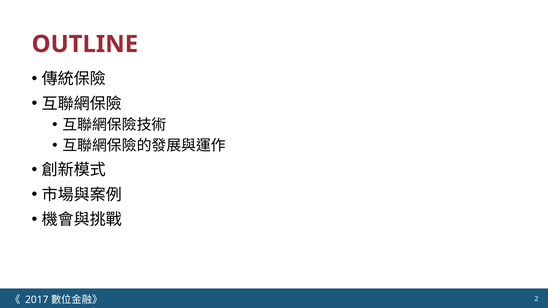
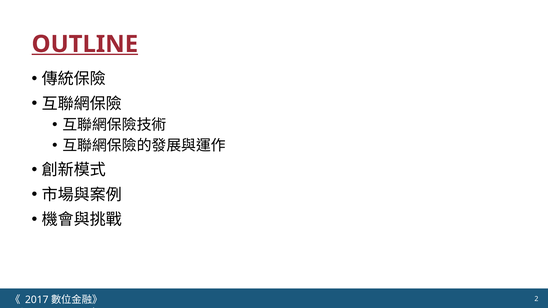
OUTLINE underline: none -> present (85, 44)
